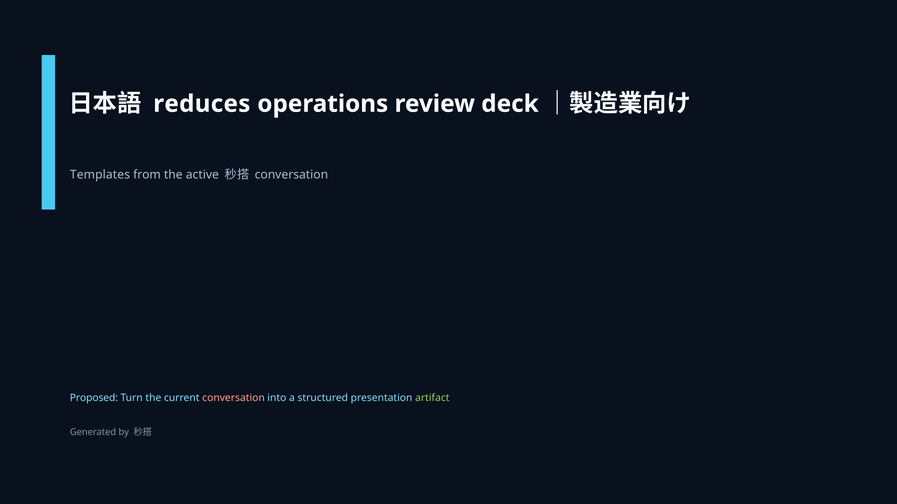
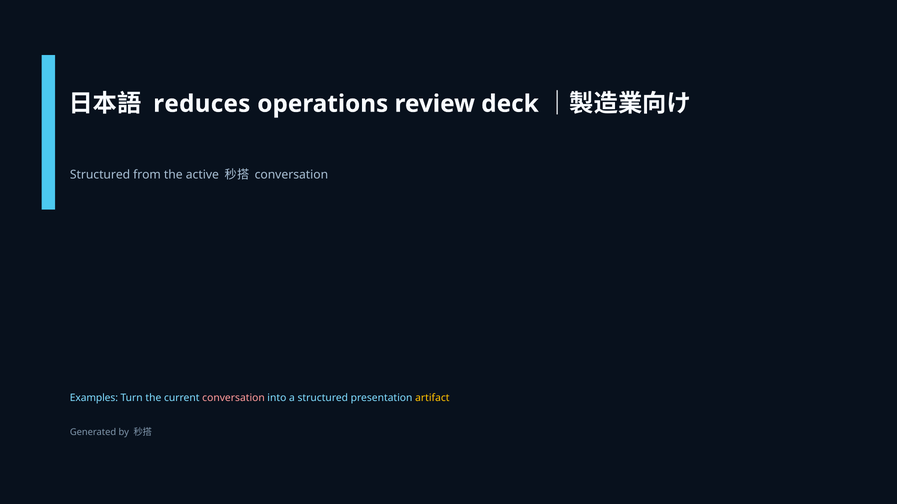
Templates: Templates -> Structured (100, 175)
Proposed: Proposed -> Examples (94, 398)
artifact colour: light green -> yellow (432, 398)
